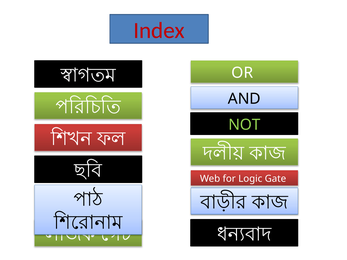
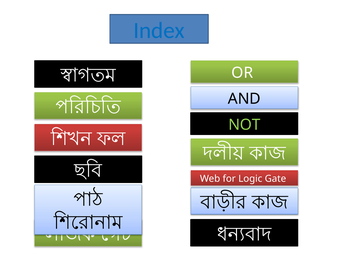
Index colour: red -> blue (159, 31)
